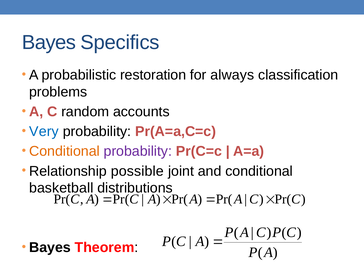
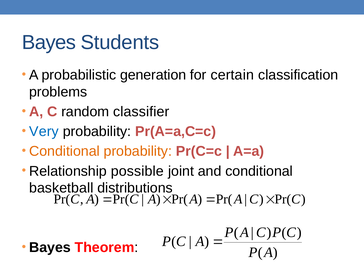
Specifics: Specifics -> Students (120, 42)
restoration: restoration -> generation (153, 75)
always: always -> certain (232, 75)
accounts: accounts -> classifier (141, 112)
probability colour: purple -> orange (138, 151)
